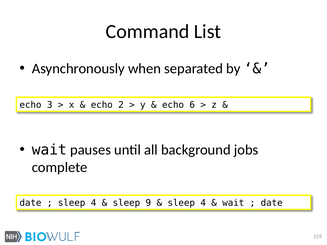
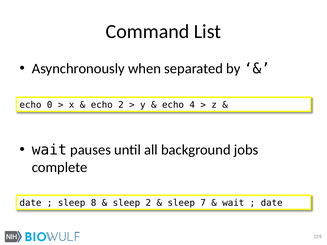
3: 3 -> 0 (50, 105)
6: 6 -> 4 (192, 105)
4: 4 -> 8 (94, 203)
sleep 9: 9 -> 2 (148, 203)
4: 4 -> 7 (203, 203)
